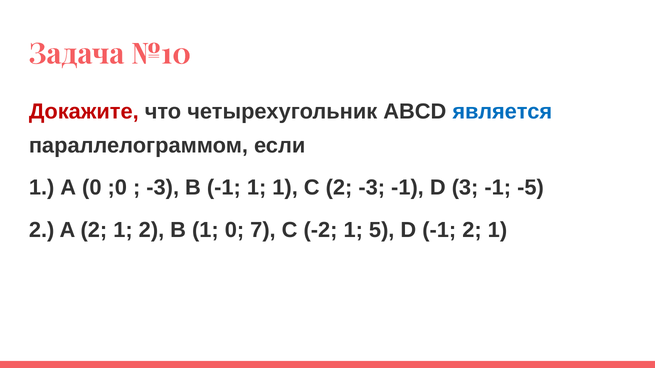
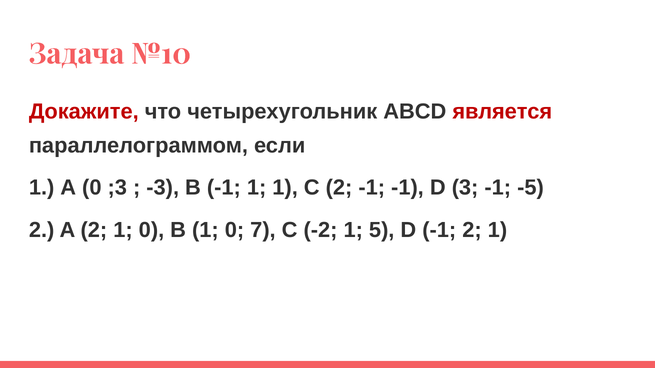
является colour: blue -> red (502, 112)
;0: ;0 -> ;3 (117, 188)
2 -3: -3 -> -1 (372, 188)
2 1 2: 2 -> 0 (151, 230)
